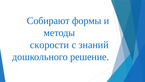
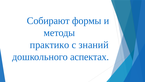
скорости: скорости -> практико (50, 45)
решение: решение -> аспектах (90, 57)
